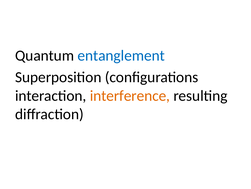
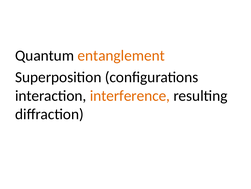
entanglement colour: blue -> orange (121, 55)
